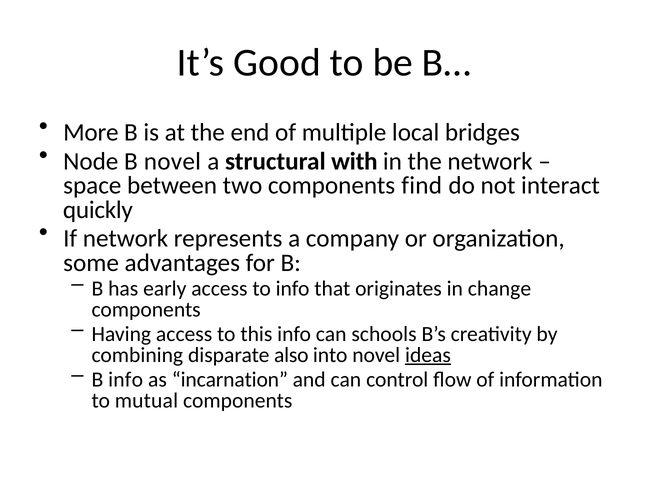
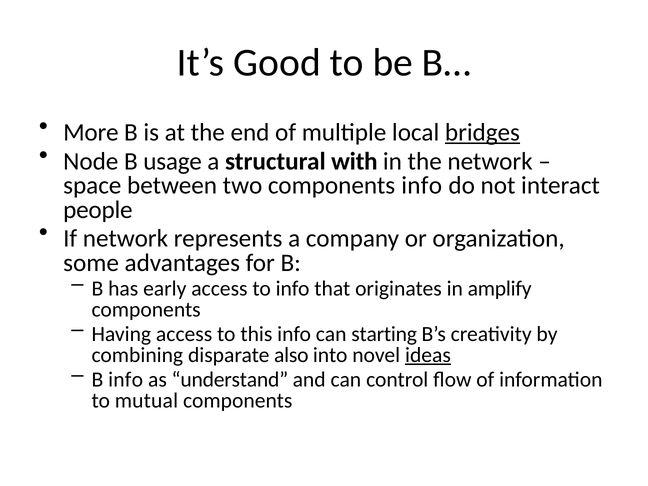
bridges underline: none -> present (482, 133)
B novel: novel -> usage (173, 161)
components find: find -> info (422, 186)
quickly: quickly -> people (98, 210)
change: change -> amplify (500, 289)
schools: schools -> starting (384, 334)
incarnation: incarnation -> understand (230, 380)
